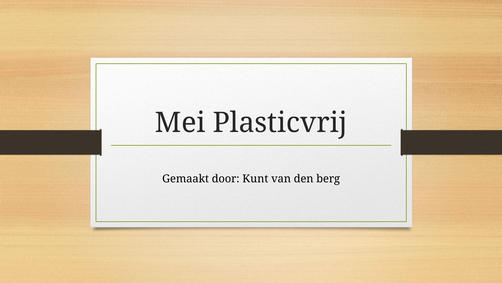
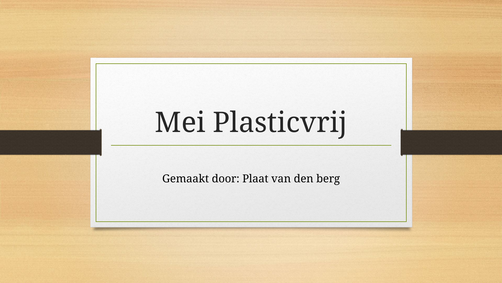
Kunt: Kunt -> Plaat (255, 178)
